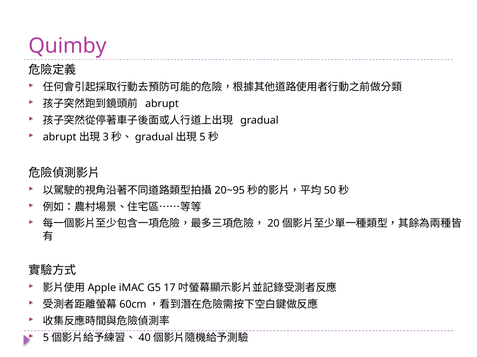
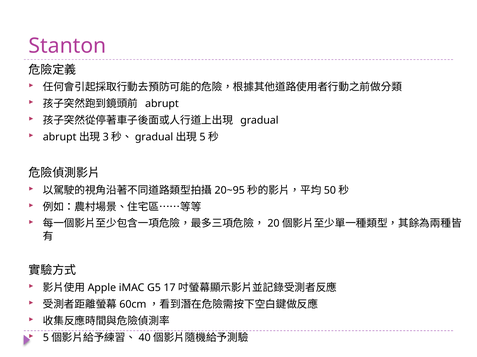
Quimby: Quimby -> Stanton (67, 46)
